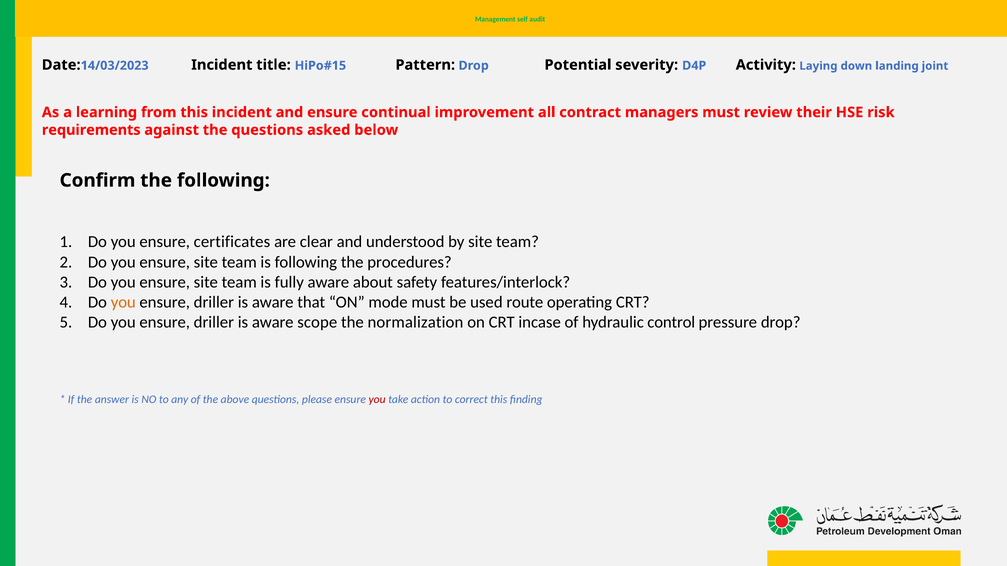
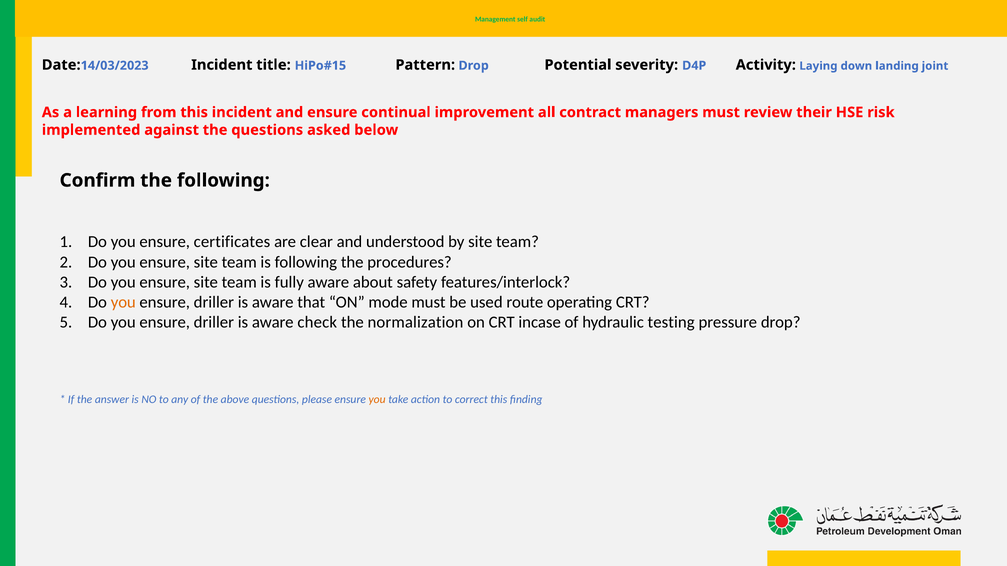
requirements: requirements -> implemented (91, 130)
scope: scope -> check (317, 323)
control: control -> testing (671, 323)
you colour: red -> orange (377, 400)
